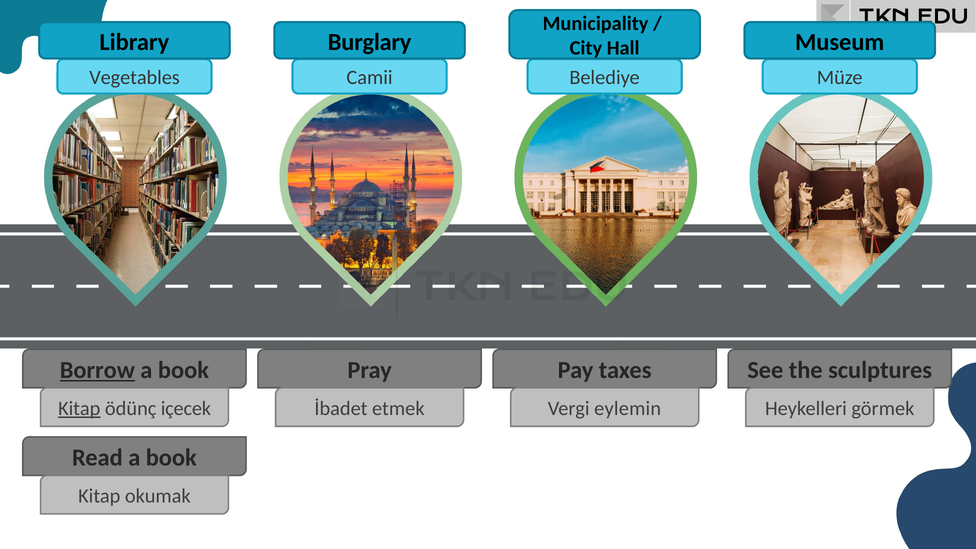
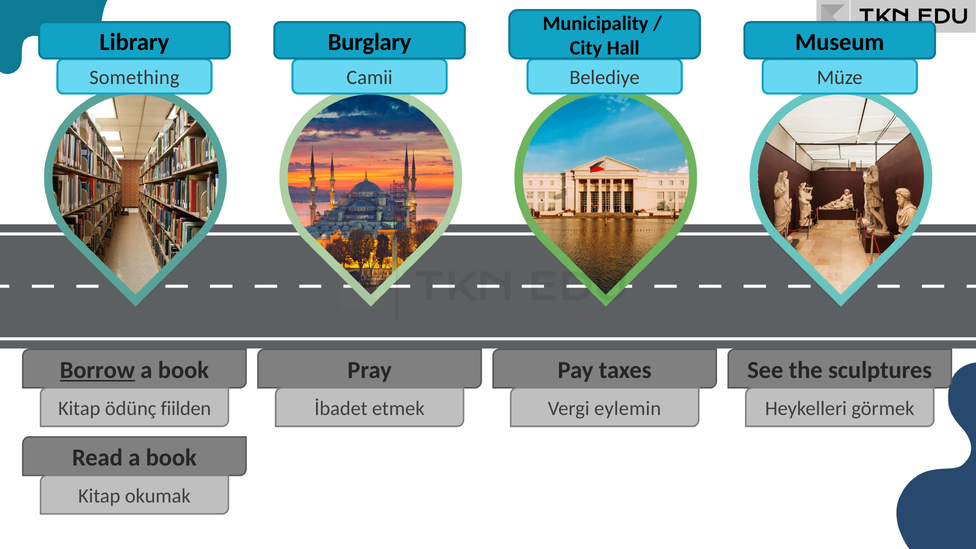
Vegetables: Vegetables -> Something (134, 78)
Kitap underline: present -> none (79, 409)
içecek: içecek -> fiilden (186, 409)
